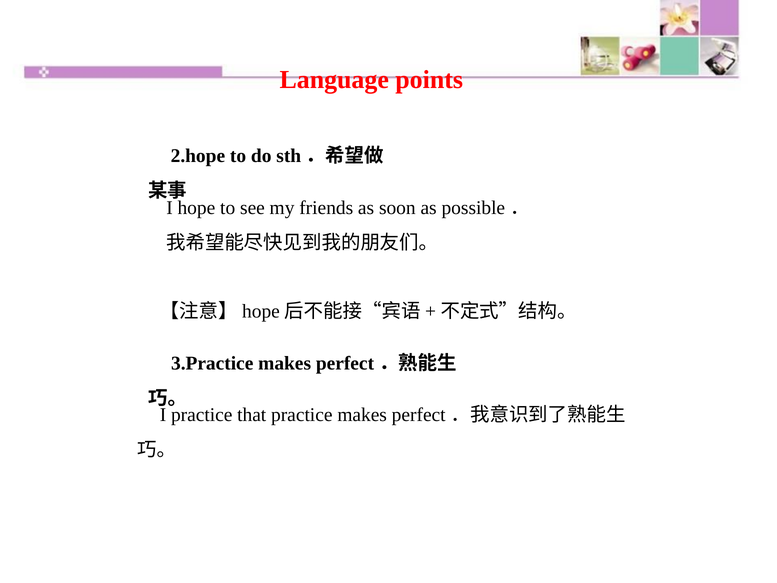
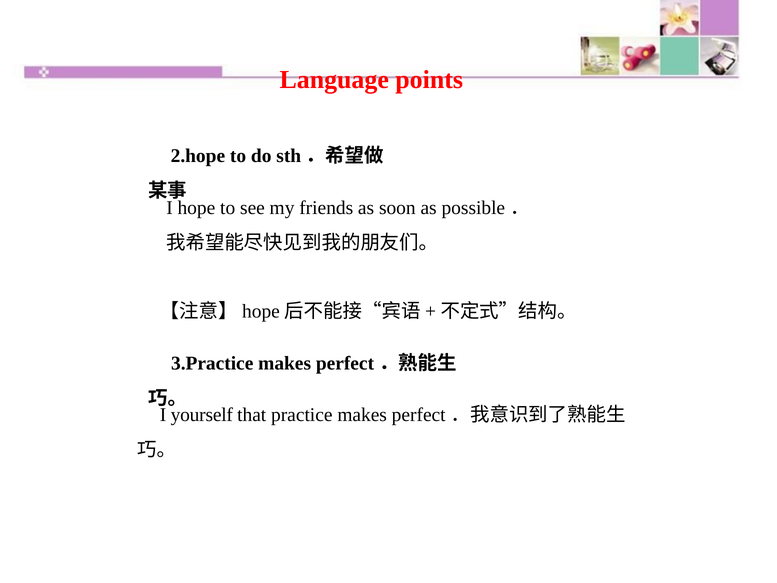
I practice: practice -> yourself (202, 415)
